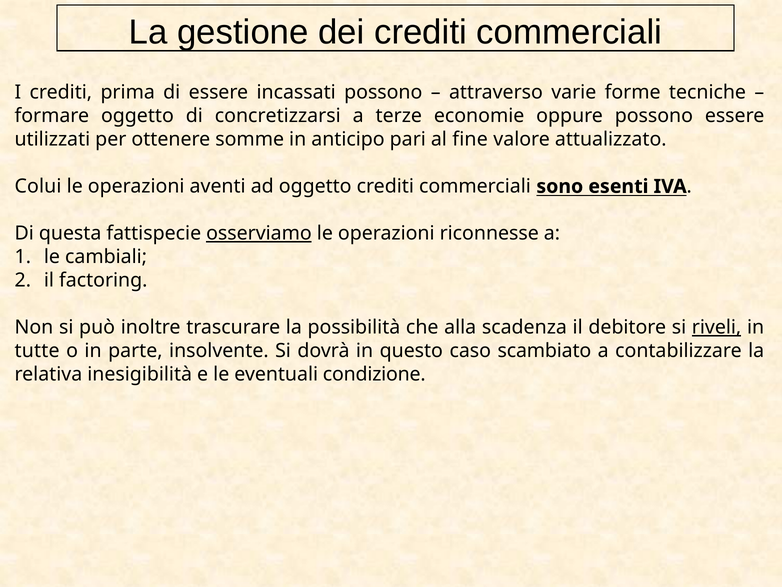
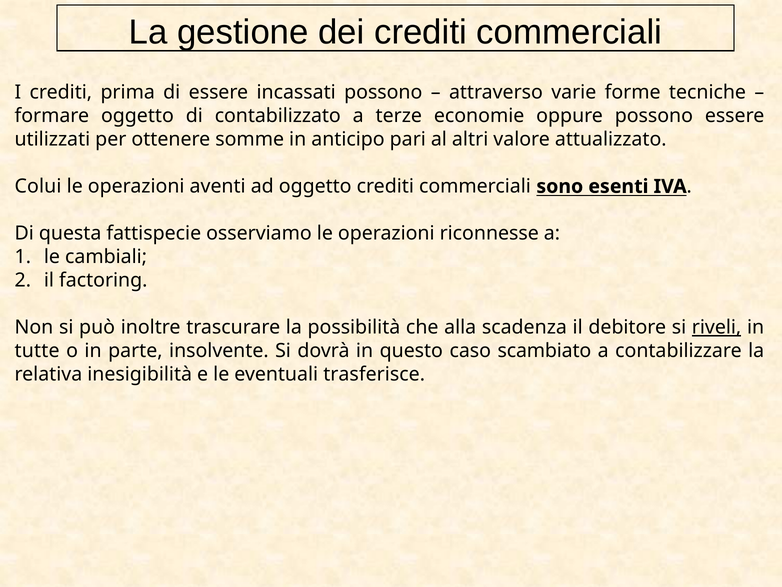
concretizzarsi: concretizzarsi -> contabilizzato (278, 116)
fine: fine -> altri (470, 139)
osserviamo underline: present -> none (259, 233)
condizione: condizione -> trasferisce (374, 374)
